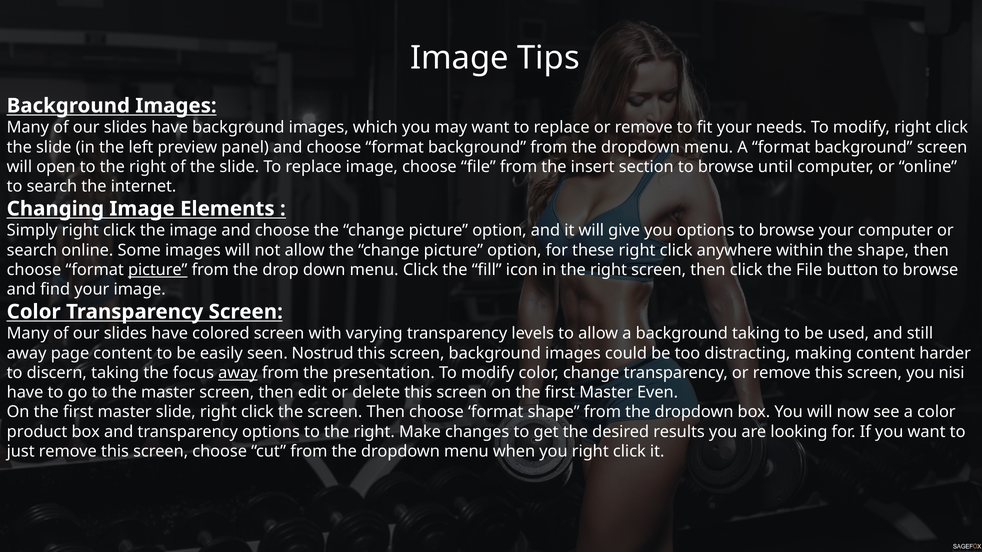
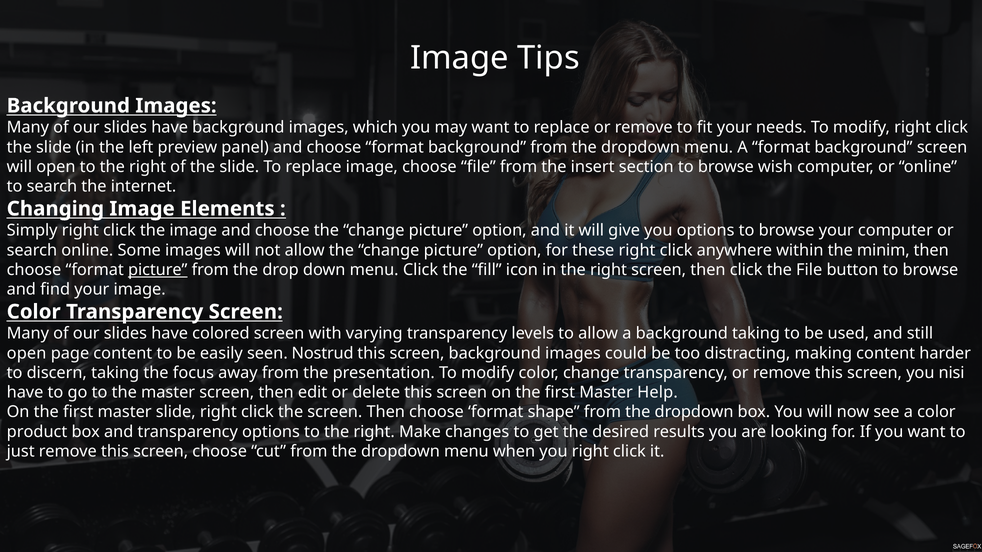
until: until -> wish (775, 167)
the shape: shape -> minim (883, 250)
away: away -> open (27, 353)
away underline: present -> none (238, 373)
Even: Even -> Help (657, 393)
